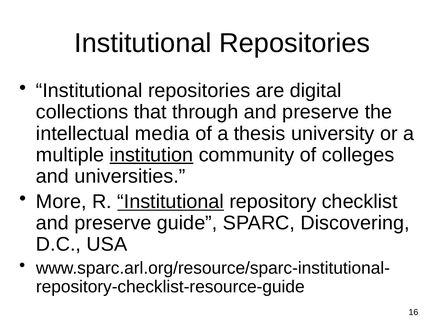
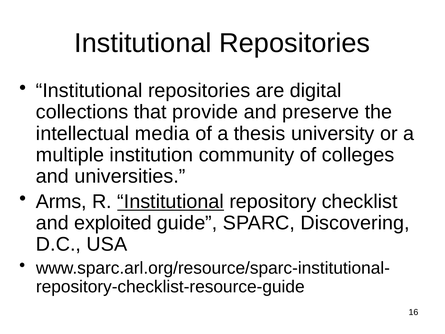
through: through -> provide (205, 112)
institution underline: present -> none (151, 155)
More: More -> Arms (61, 202)
preserve: preserve -> exploited (113, 223)
